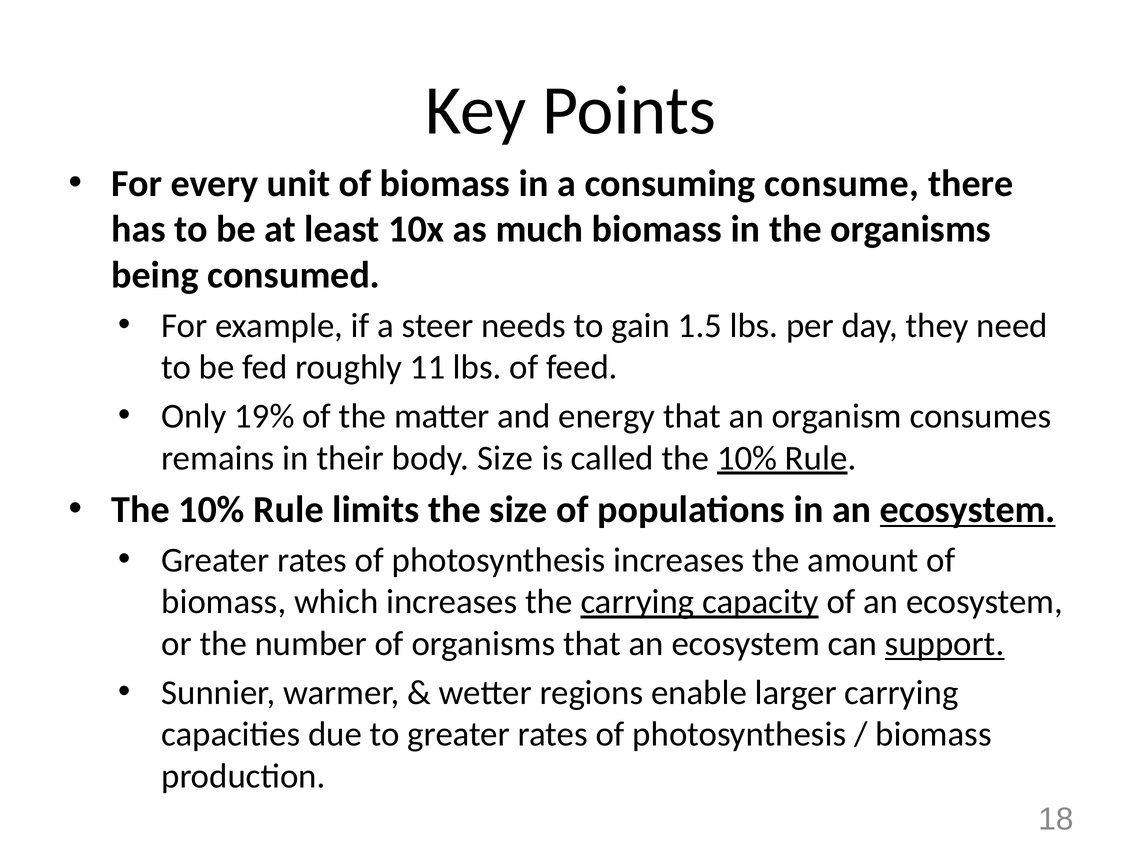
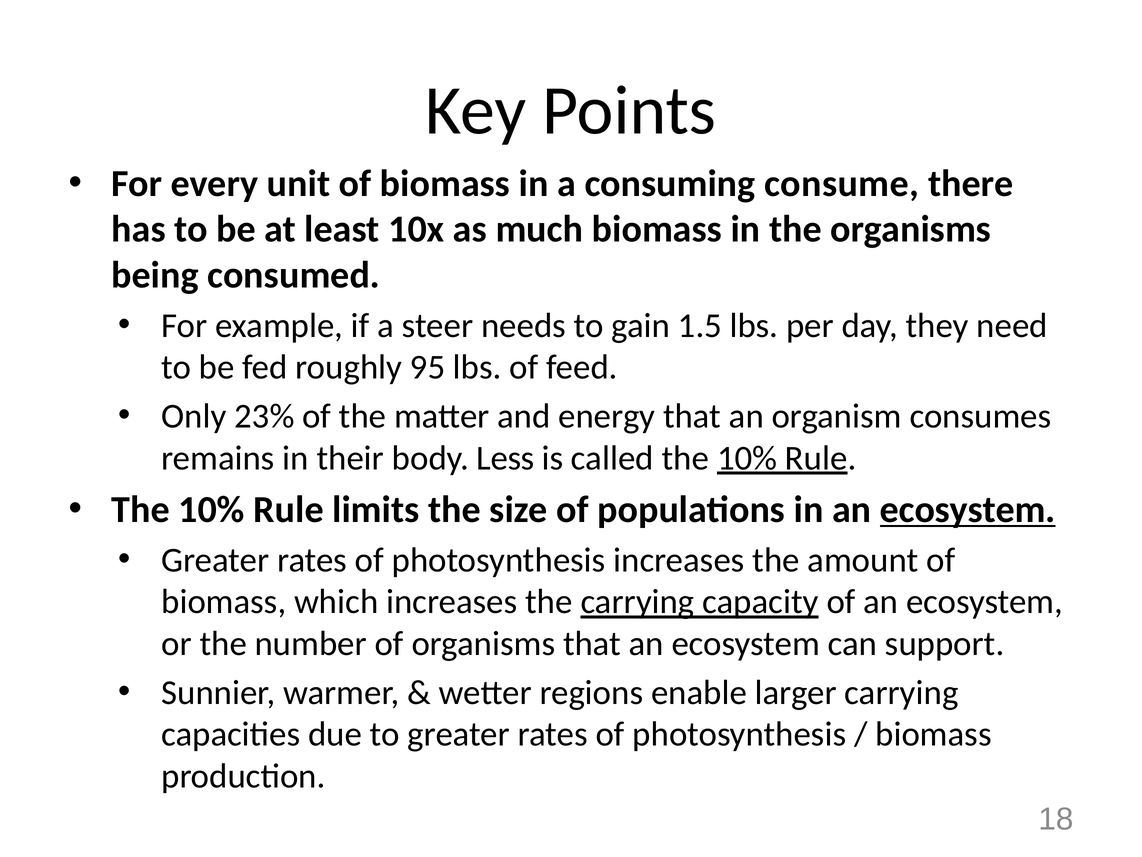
11: 11 -> 95 (428, 367)
19%: 19% -> 23% (264, 416)
body Size: Size -> Less (506, 458)
support underline: present -> none (945, 643)
